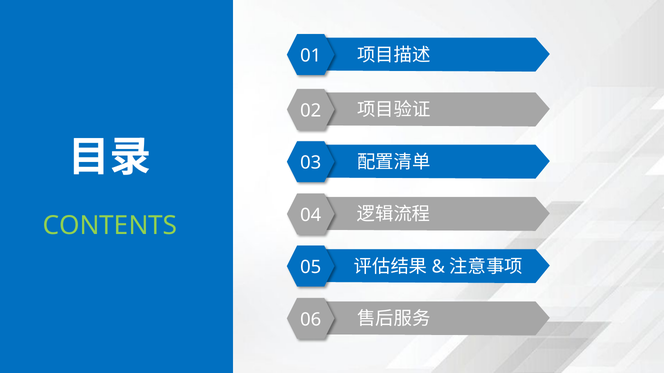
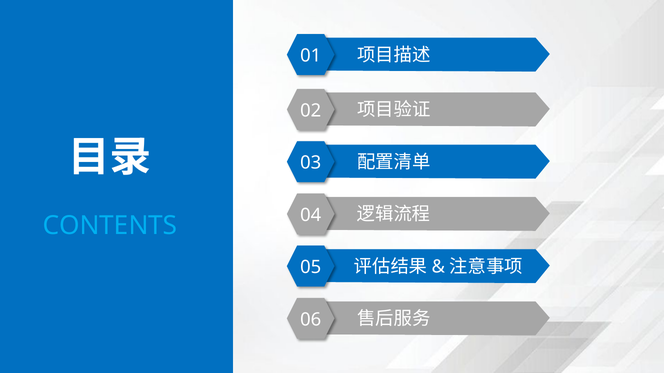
CONTENTS colour: light green -> light blue (110, 226)
